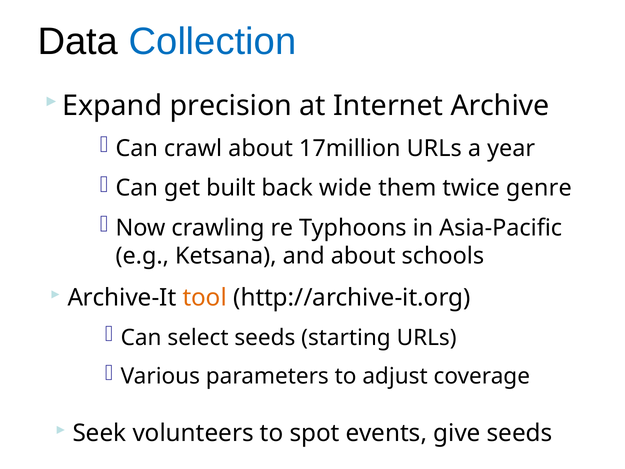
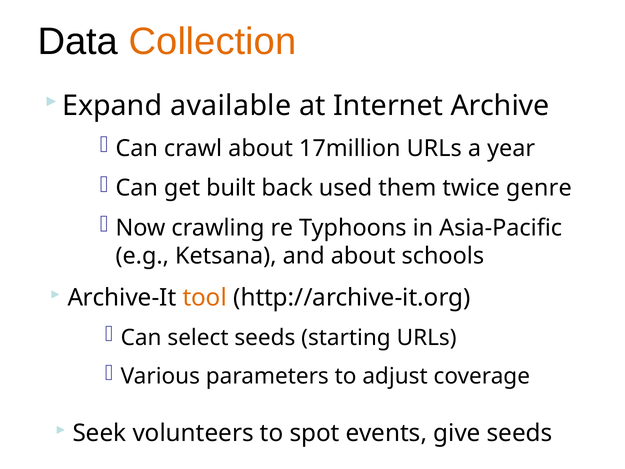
Collection colour: blue -> orange (213, 42)
precision: precision -> available (231, 106)
wide: wide -> used (346, 188)
